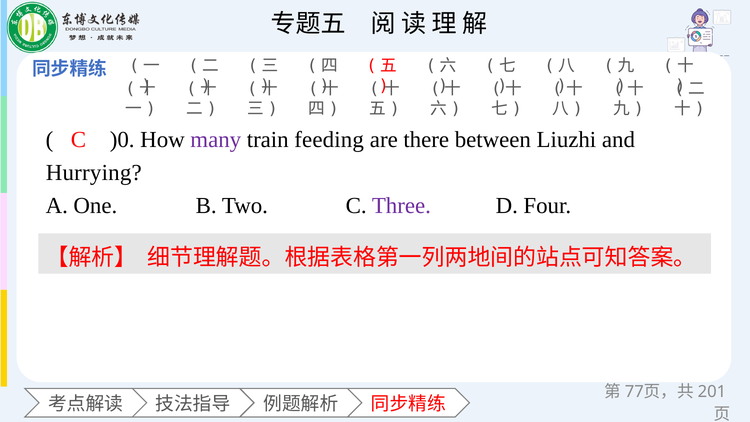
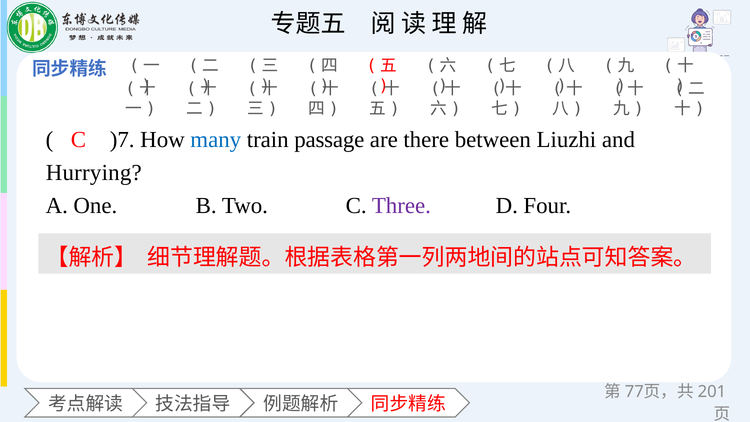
)0: )0 -> )7 (122, 140)
many colour: purple -> blue (216, 140)
feeding: feeding -> passage (329, 140)
